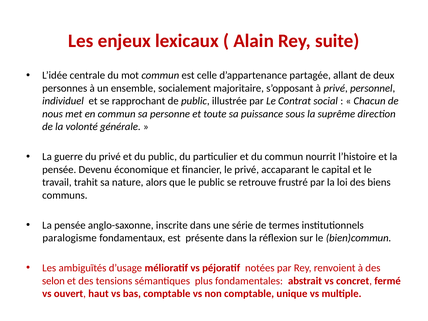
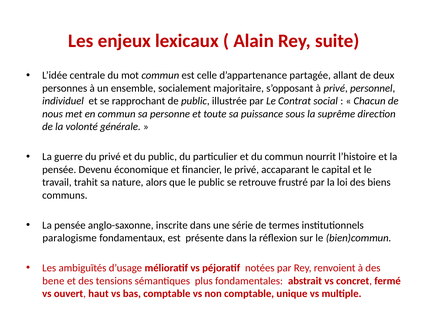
selon: selon -> bene (53, 281)
